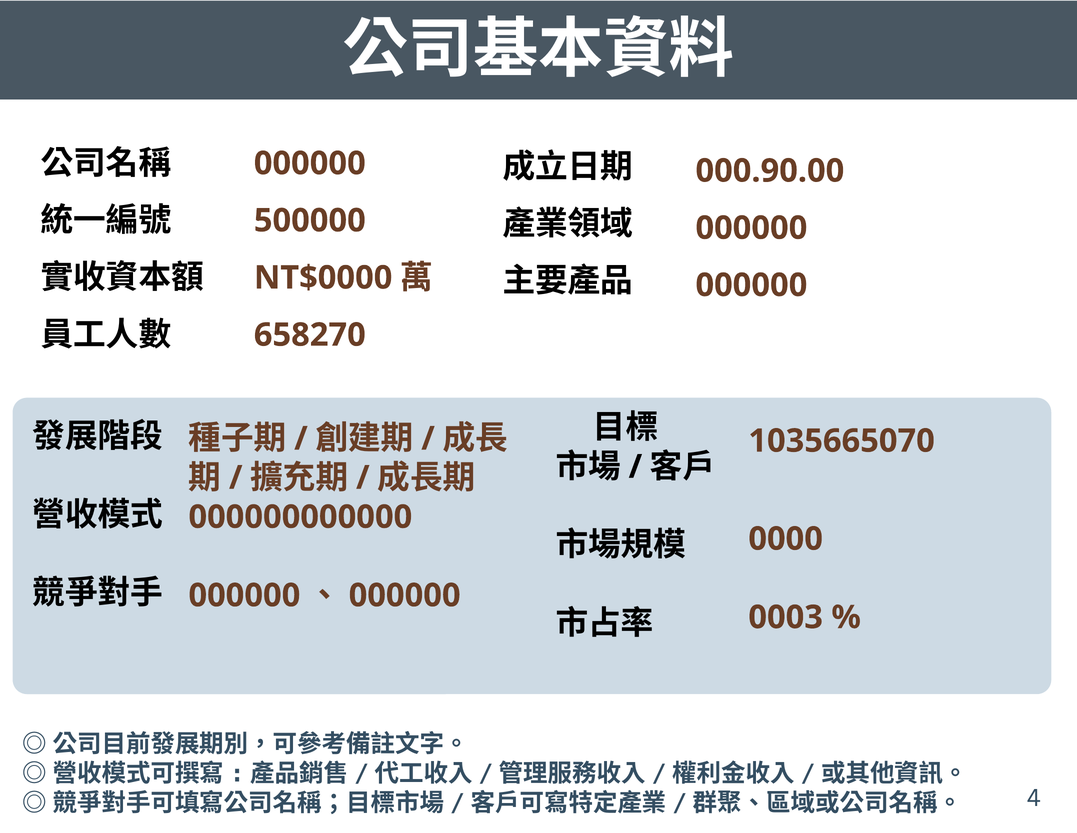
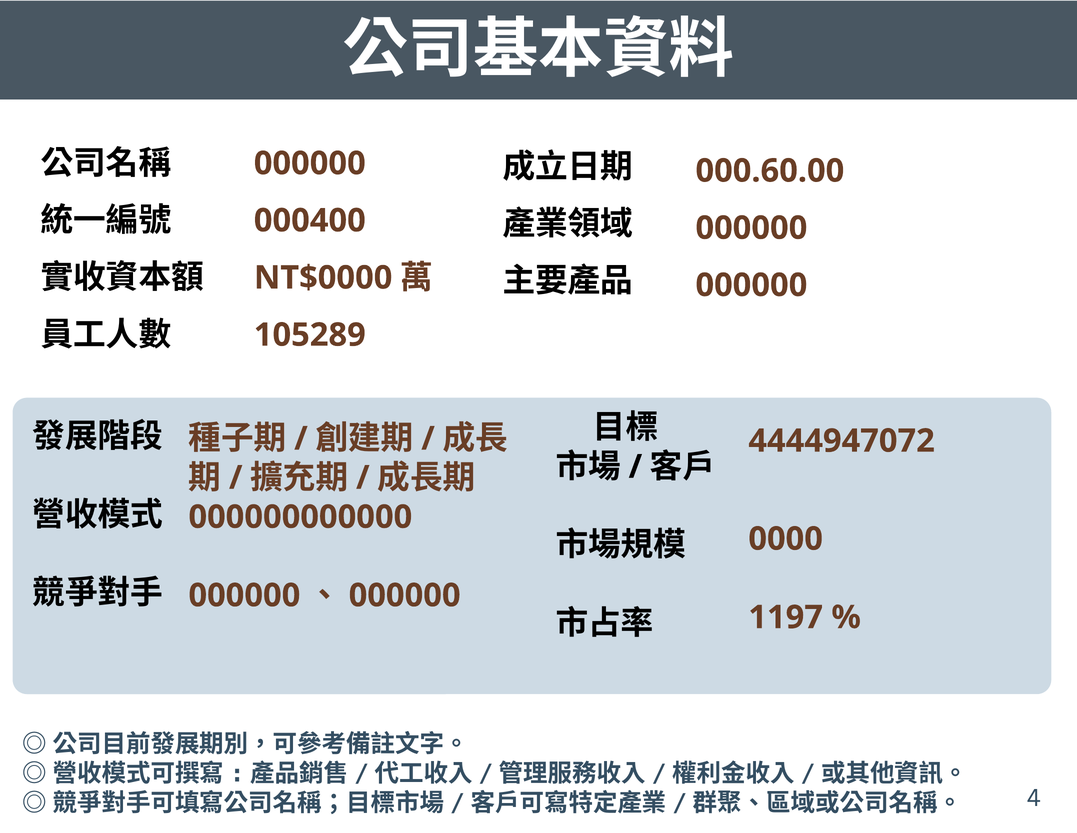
000.90.00: 000.90.00 -> 000.60.00 (770, 171)
500000: 500000 -> 000400 (310, 220)
658270: 658270 -> 105289 (310, 335)
1035665070: 1035665070 -> 4444947072 (842, 441)
0003: 0003 -> 1197 (786, 617)
